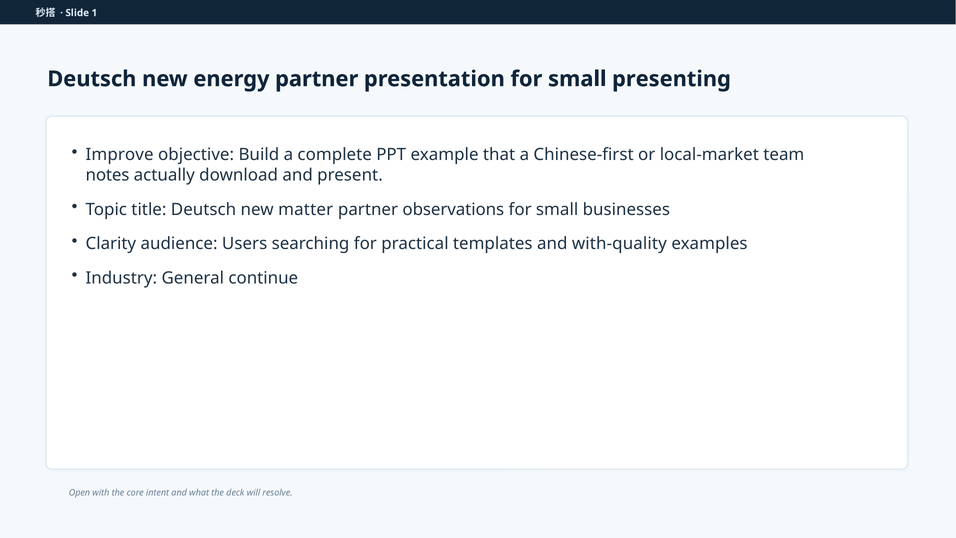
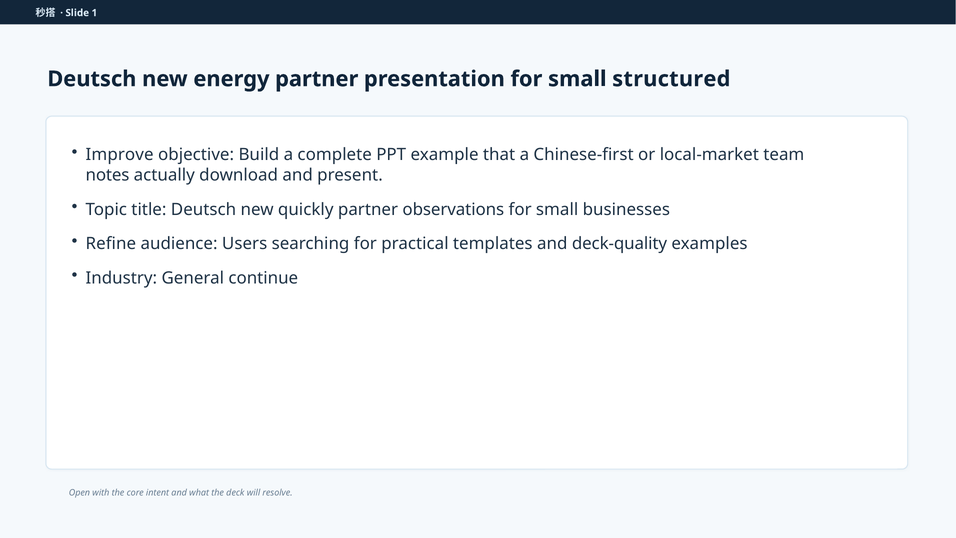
presenting: presenting -> structured (671, 79)
matter: matter -> quickly (306, 209)
Clarity: Clarity -> Refine (111, 244)
with-quality: with-quality -> deck-quality (619, 244)
